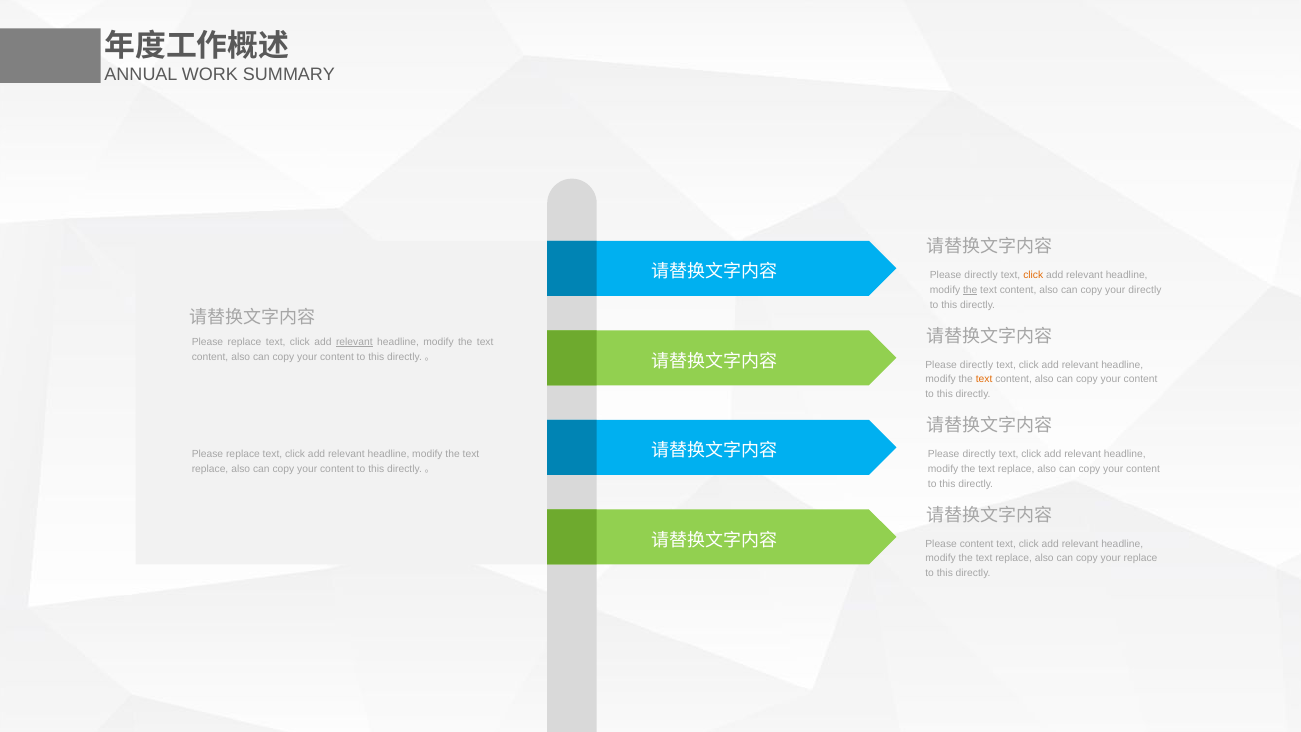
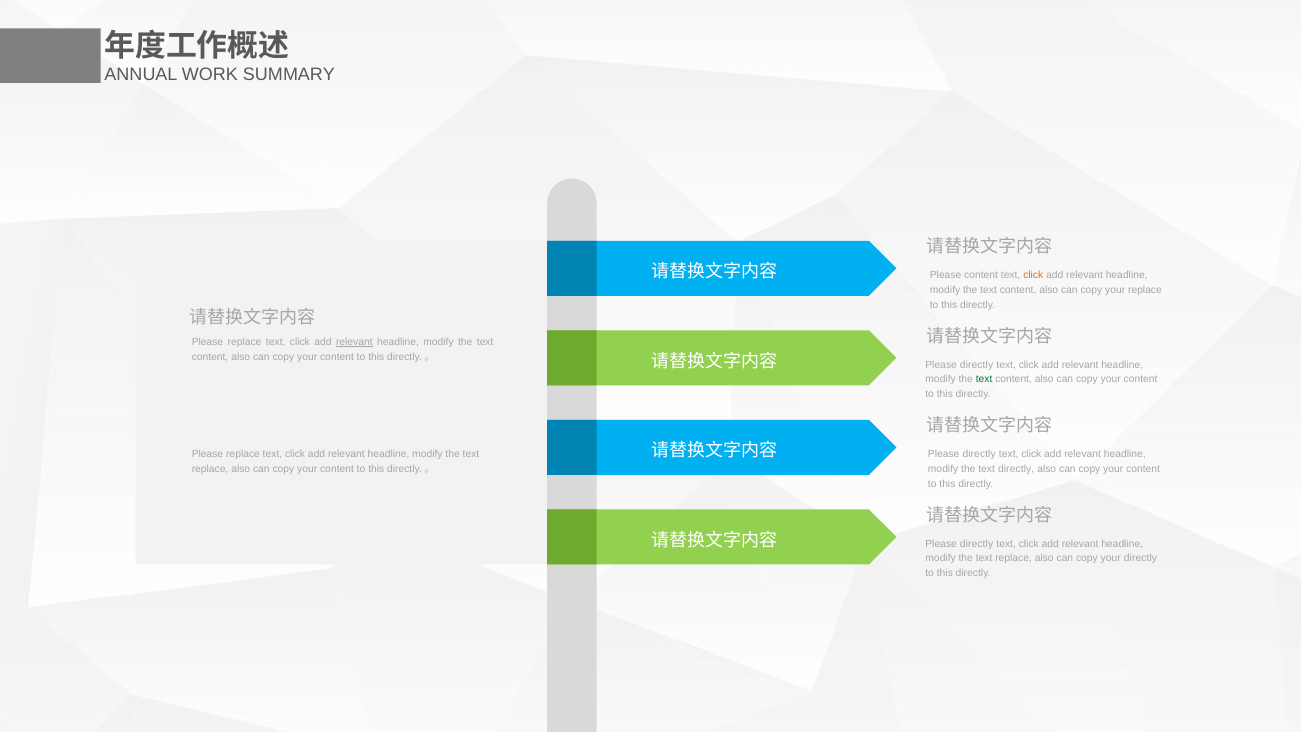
directly: directly -> content (981, 275)
the underline: present -> none (970, 290)
your directly: directly -> replace (1145, 290)
text colour: orange -> green (984, 379)
replace: replace -> directly (1016, 469)
content: content -> directly (977, 544)
your replace: replace -> directly (1140, 558)
